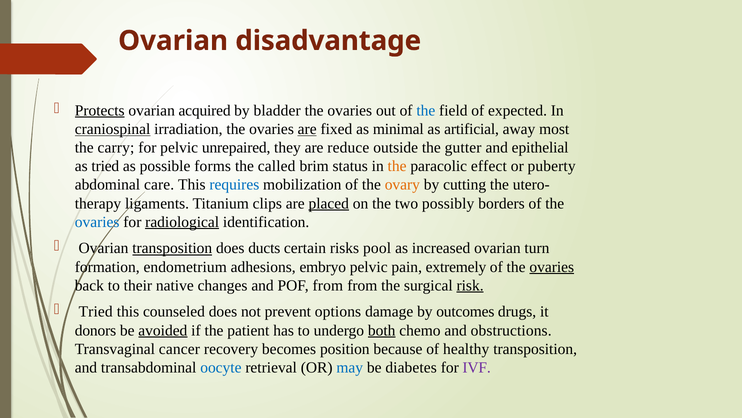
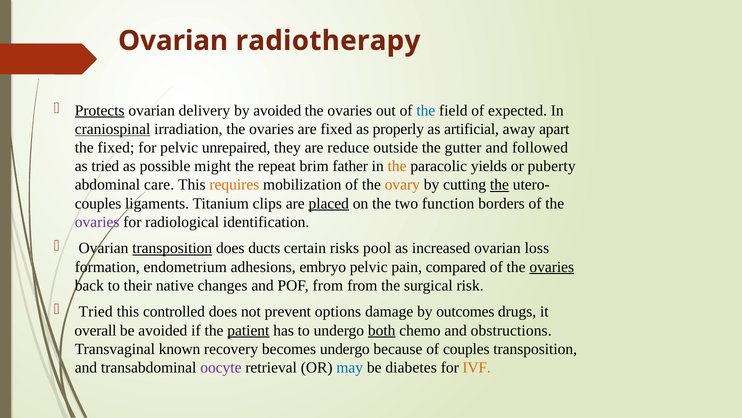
disadvantage: disadvantage -> radiotherapy (328, 41)
acquired: acquired -> delivery (204, 110)
by bladder: bladder -> avoided (277, 110)
are underline: present -> none (307, 129)
minimal: minimal -> properly (398, 129)
most: most -> apart (554, 129)
the carry: carry -> fixed (116, 147)
epithelial: epithelial -> followed (540, 147)
forms: forms -> might (213, 166)
called: called -> repeat (277, 166)
status: status -> father (350, 166)
effect: effect -> yields (489, 166)
requires colour: blue -> orange (234, 185)
the underline: none -> present (499, 185)
therapy: therapy -> couples (98, 203)
possibly: possibly -> function (448, 203)
ovaries colour: blue -> purple (97, 222)
radiological underline: present -> none (182, 222)
turn: turn -> loss (537, 248)
extremely: extremely -> compared (456, 267)
risk underline: present -> none (470, 285)
counseled: counseled -> controlled (174, 311)
donors: donors -> overall (95, 330)
avoided underline: present -> none (163, 330)
patient underline: none -> present (248, 330)
cancer: cancer -> known (180, 349)
becomes position: position -> undergo (345, 349)
of healthy: healthy -> couples (466, 349)
oocyte colour: blue -> purple (221, 367)
IVF colour: purple -> orange (477, 367)
